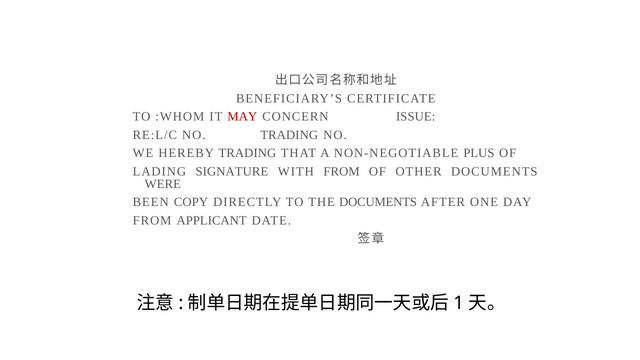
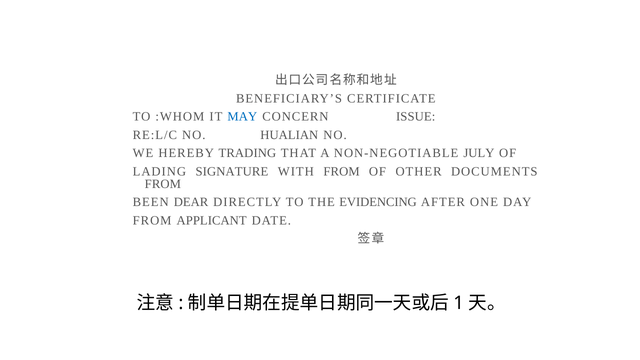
MAY colour: red -> blue (242, 117)
NO TRADING: TRADING -> HUALIAN (289, 135)
PLUS: PLUS -> JULY (479, 153)
WERE: WERE -> FROM (163, 184)
COPY: COPY -> DEAR (191, 202)
THE DOCUMENTS: DOCUMENTS -> EVIDENCING (378, 202)
